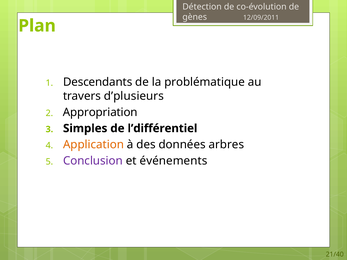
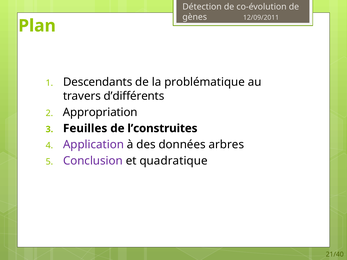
d’plusieurs: d’plusieurs -> d’différents (134, 96)
Simples: Simples -> Feuilles (85, 128)
l’différentiel: l’différentiel -> l’construites (162, 128)
Application colour: orange -> purple (93, 145)
événements: événements -> quadratique (174, 161)
